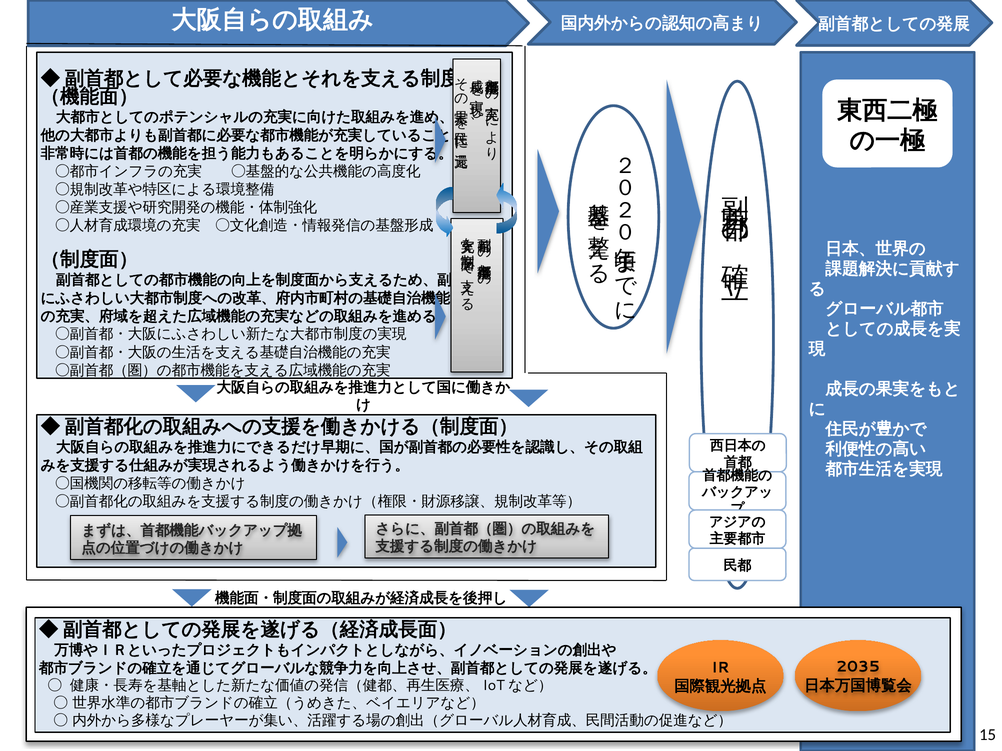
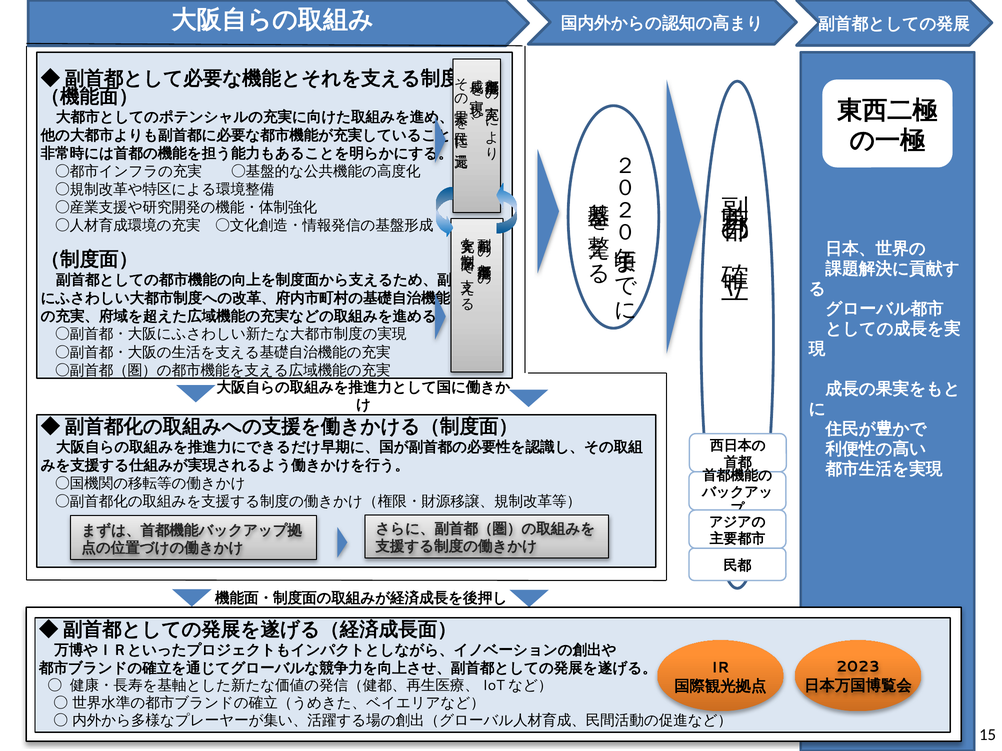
2035: 2035 -> 2023 (858, 667)
